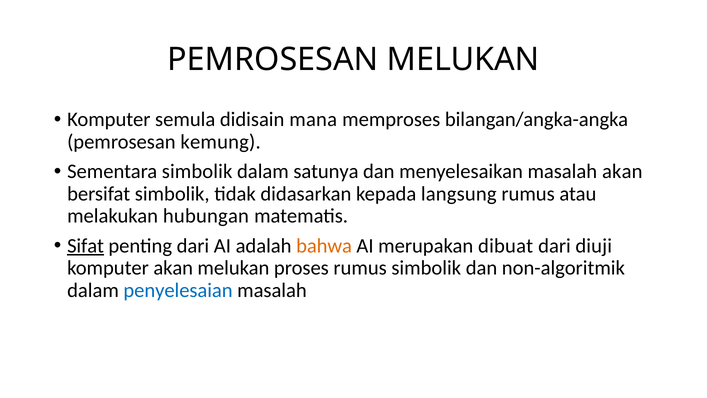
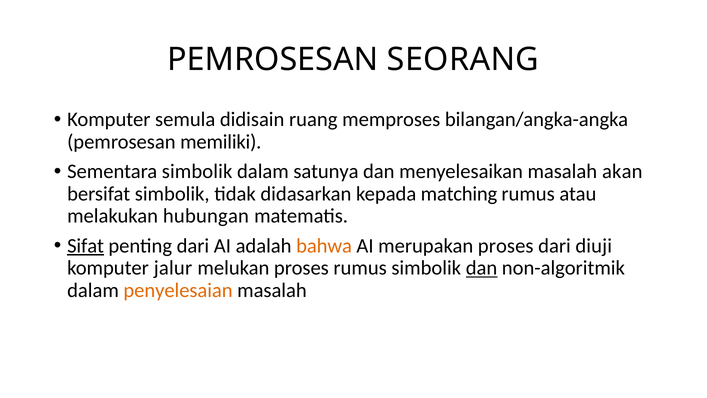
PEMROSESAN MELUKAN: MELUKAN -> SEORANG (463, 59)
mana: mana -> ruang (313, 120)
kemung: kemung -> memiliki (221, 142)
langsung: langsung -> matching (459, 194)
merupakan dibuat: dibuat -> proses (506, 246)
komputer akan: akan -> jalur (173, 268)
dan underline: none -> present (482, 268)
penyelesaian colour: blue -> orange (178, 290)
